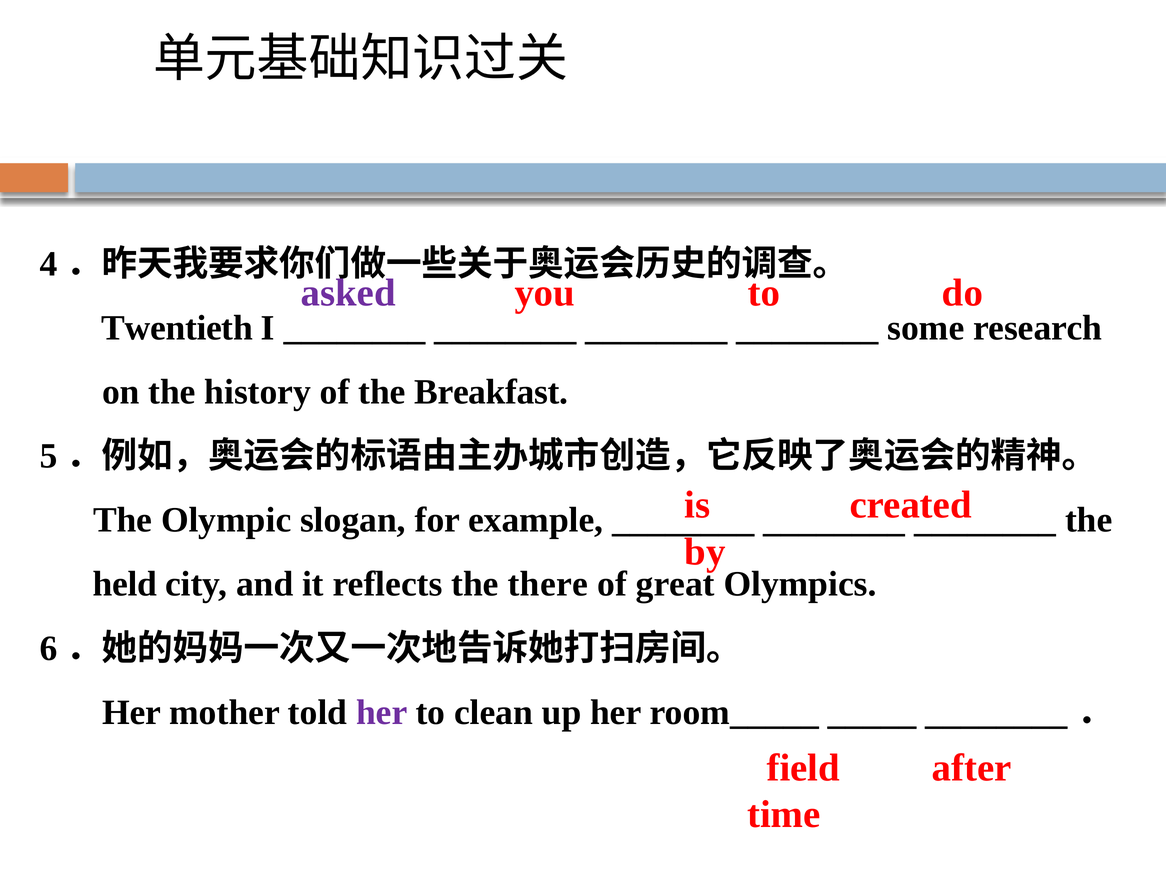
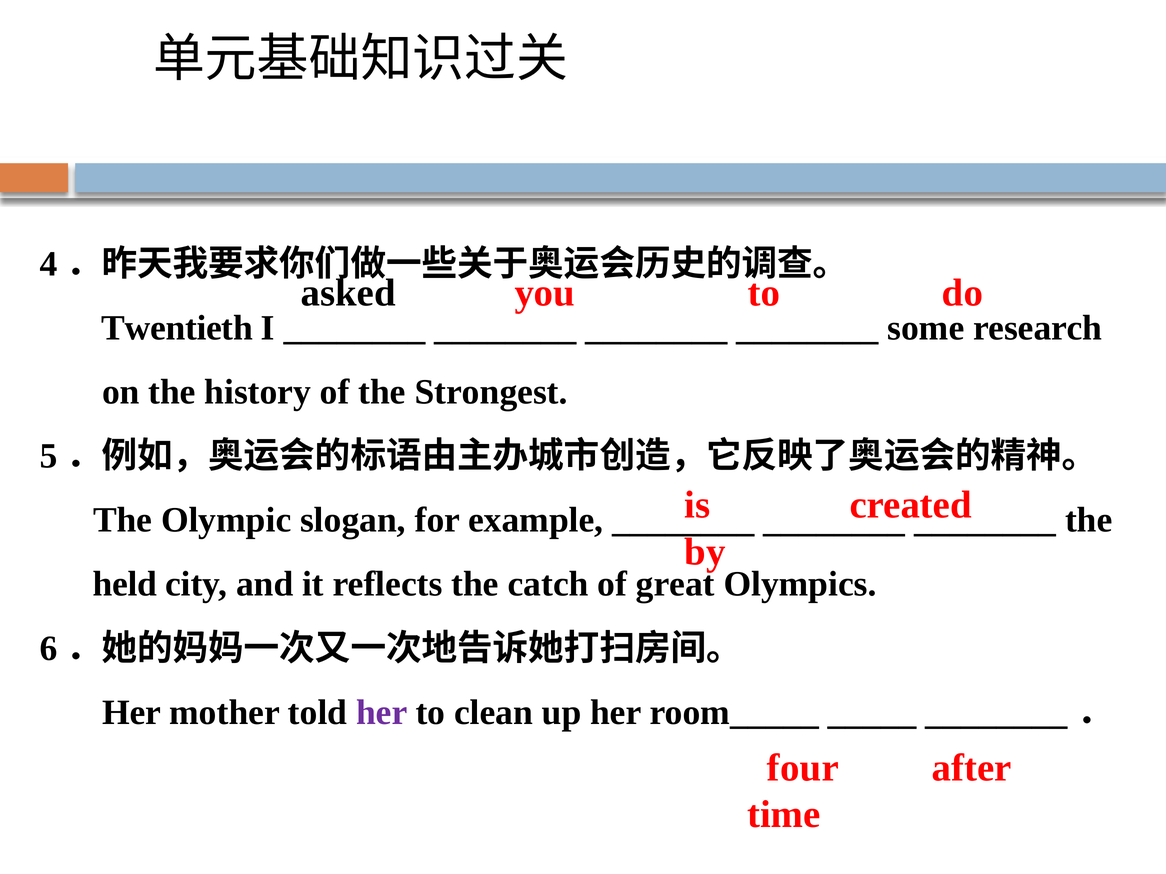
asked colour: purple -> black (348, 293)
Breakfast: Breakfast -> Strongest (491, 392)
there: there -> catch (548, 585)
field: field -> four (803, 768)
